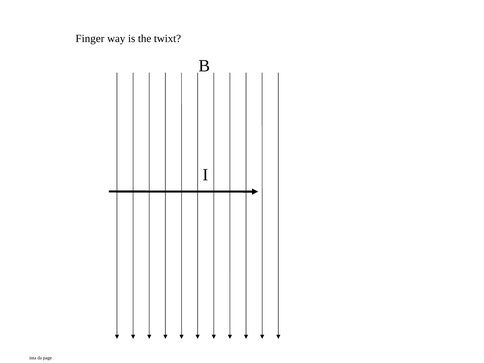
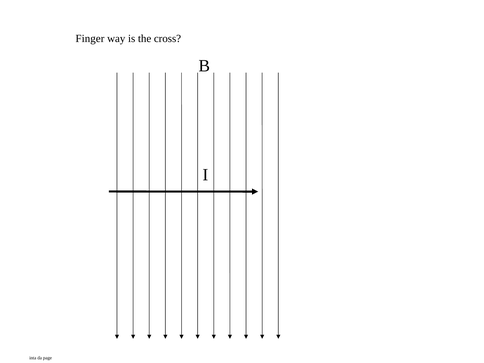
twixt: twixt -> cross (167, 38)
